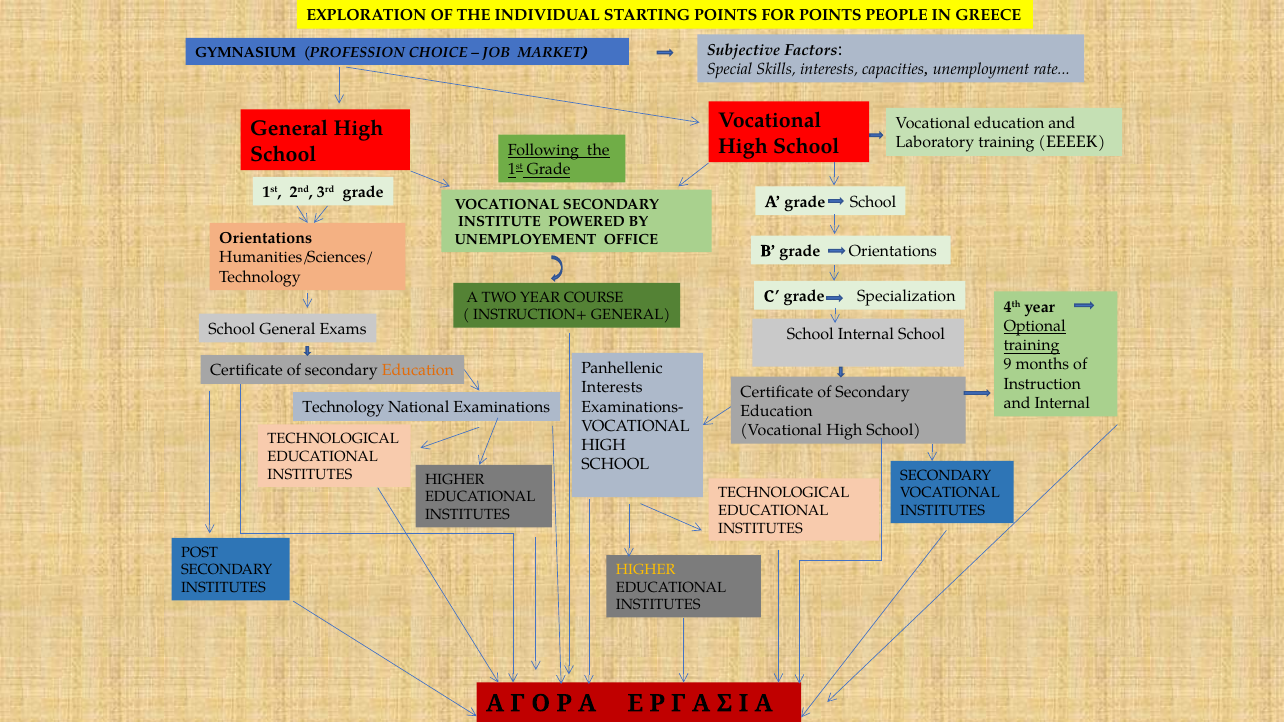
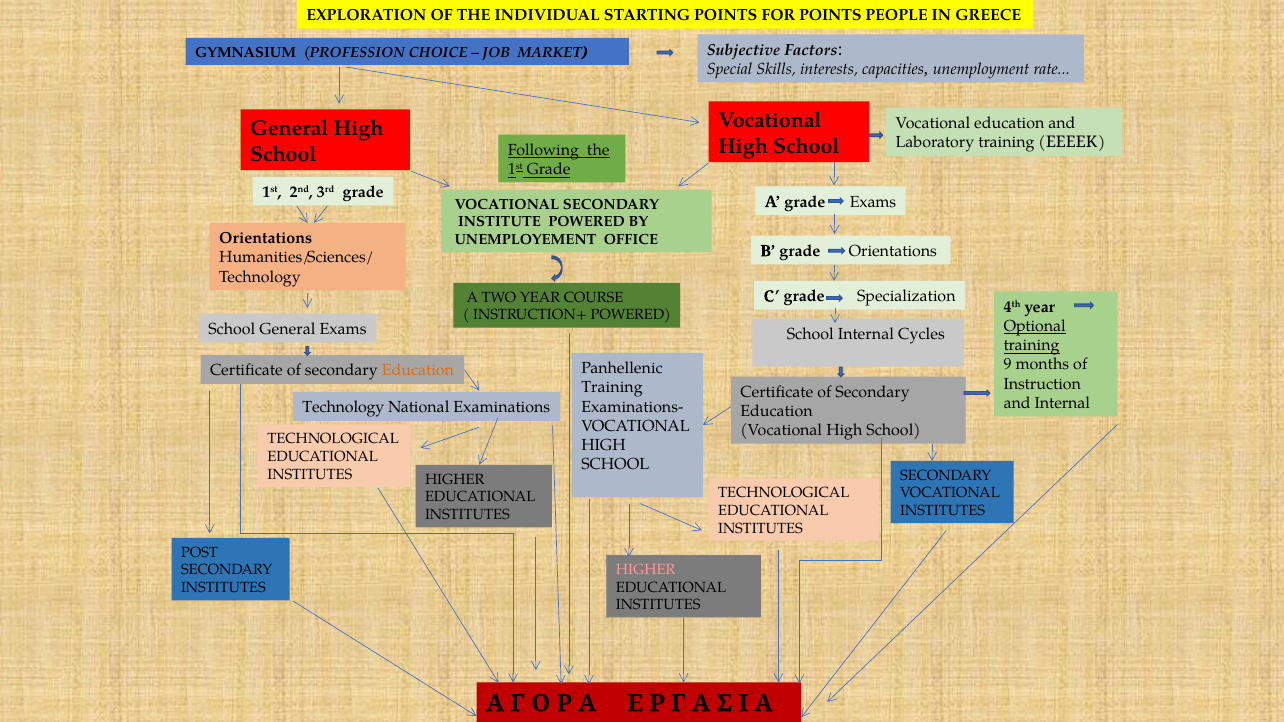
grade School: School -> Exams (873, 202)
INSTRUCTION+ GENERAL: GENERAL -> POWERED (631, 315)
Internal School: School -> Cycles (922, 334)
Interests: Interests -> Training (612, 388)
HIGHER colour: yellow -> pink (646, 570)
